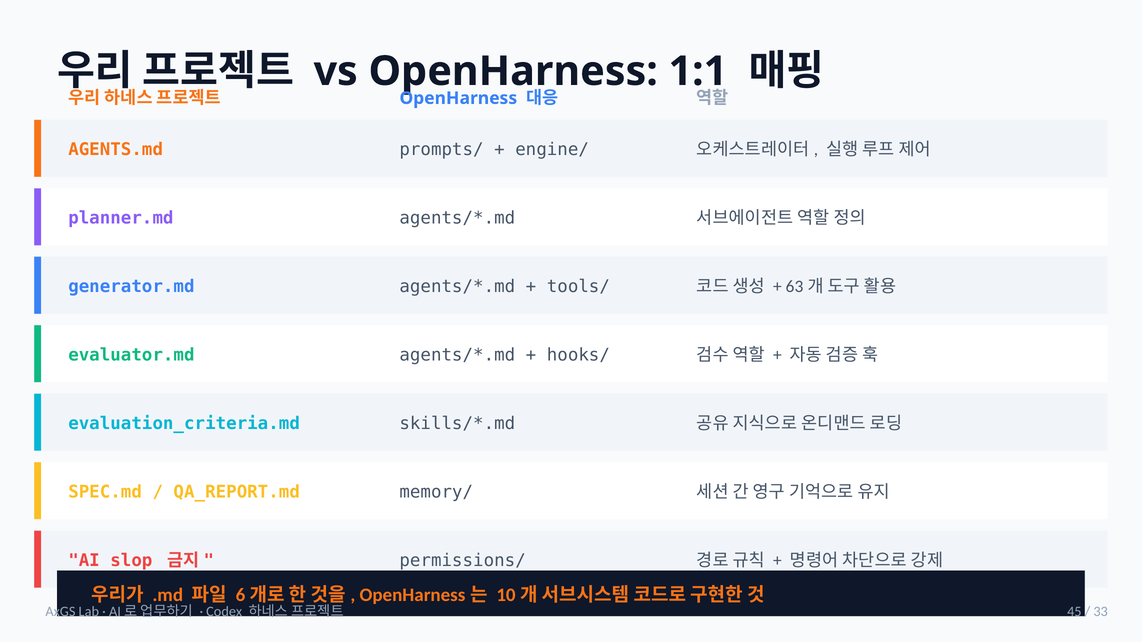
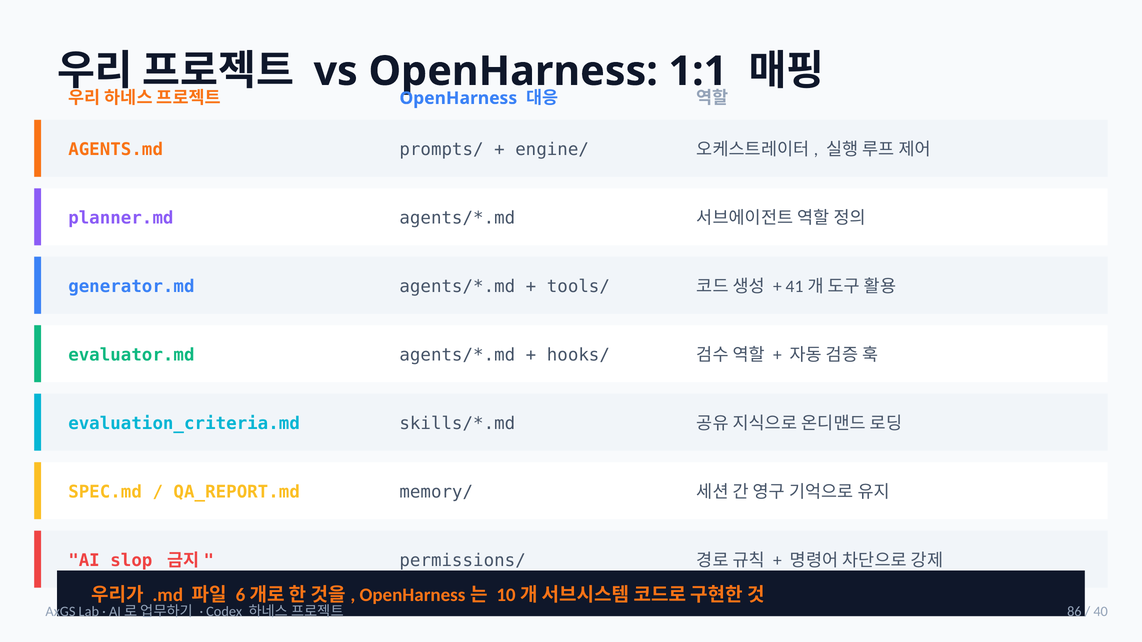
63: 63 -> 41 (794, 287)
45: 45 -> 86 (1074, 612)
33: 33 -> 40 (1101, 612)
